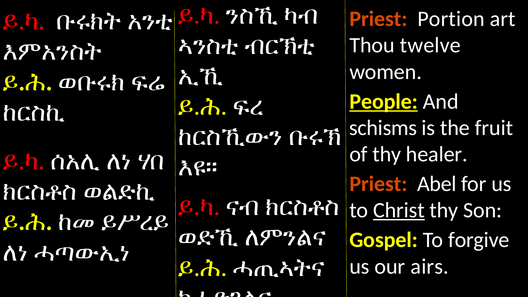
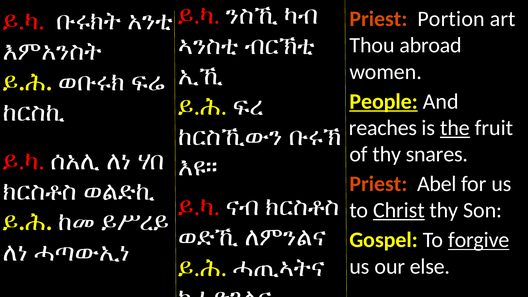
twelve: twelve -> abroad (431, 45)
schisms: schisms -> reaches (383, 128)
the underline: none -> present (455, 128)
healer: healer -> snares (437, 154)
forgive underline: none -> present (479, 240)
airs: airs -> else (430, 266)
